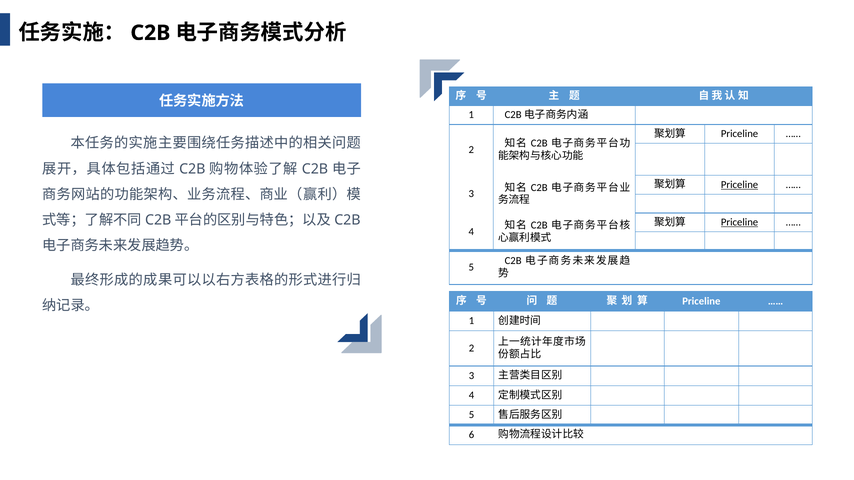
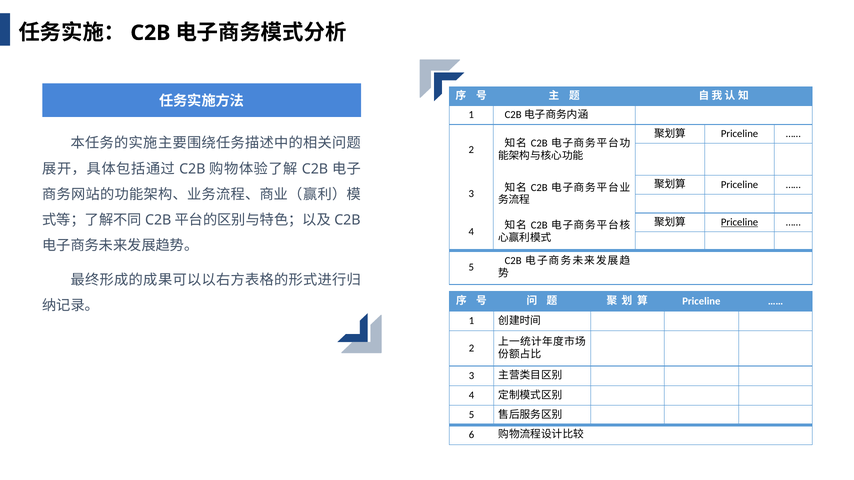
Priceline underline: present -> none (740, 185)
